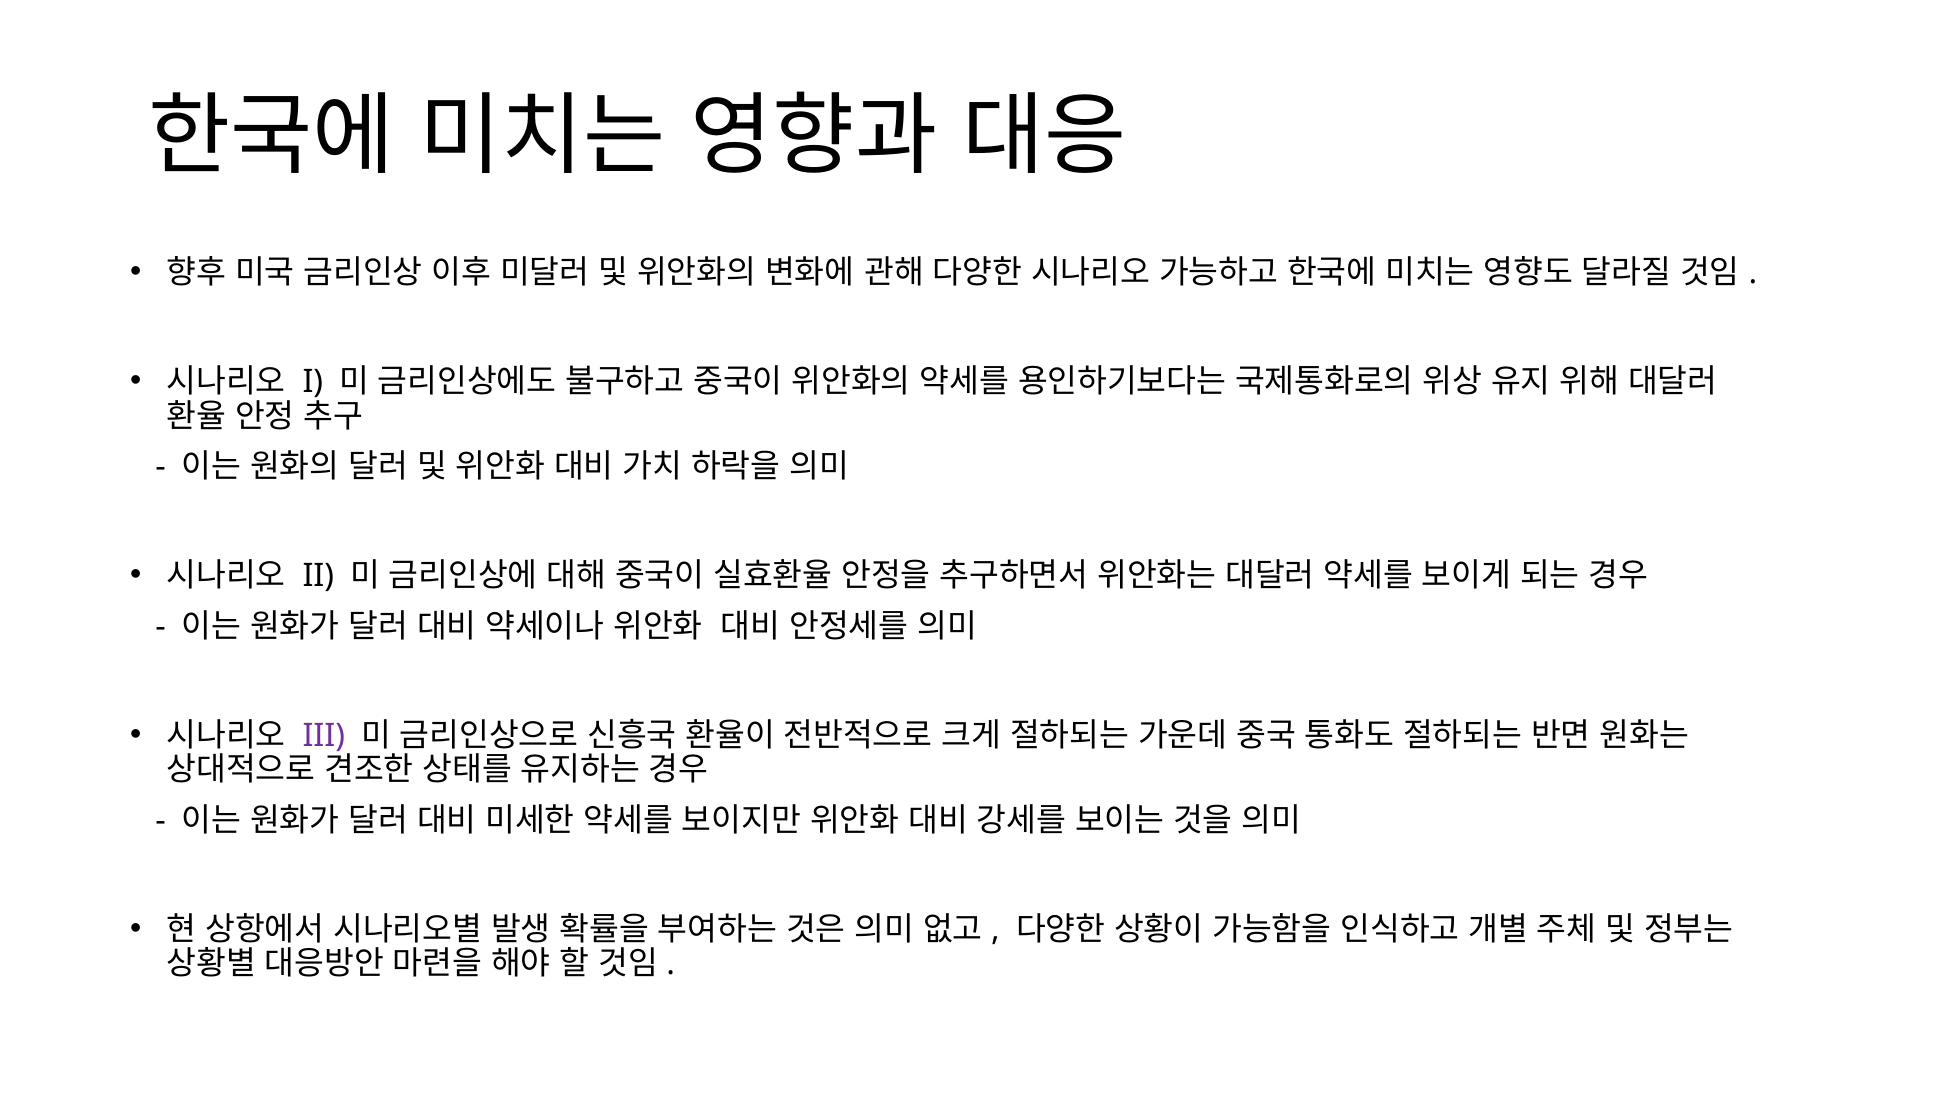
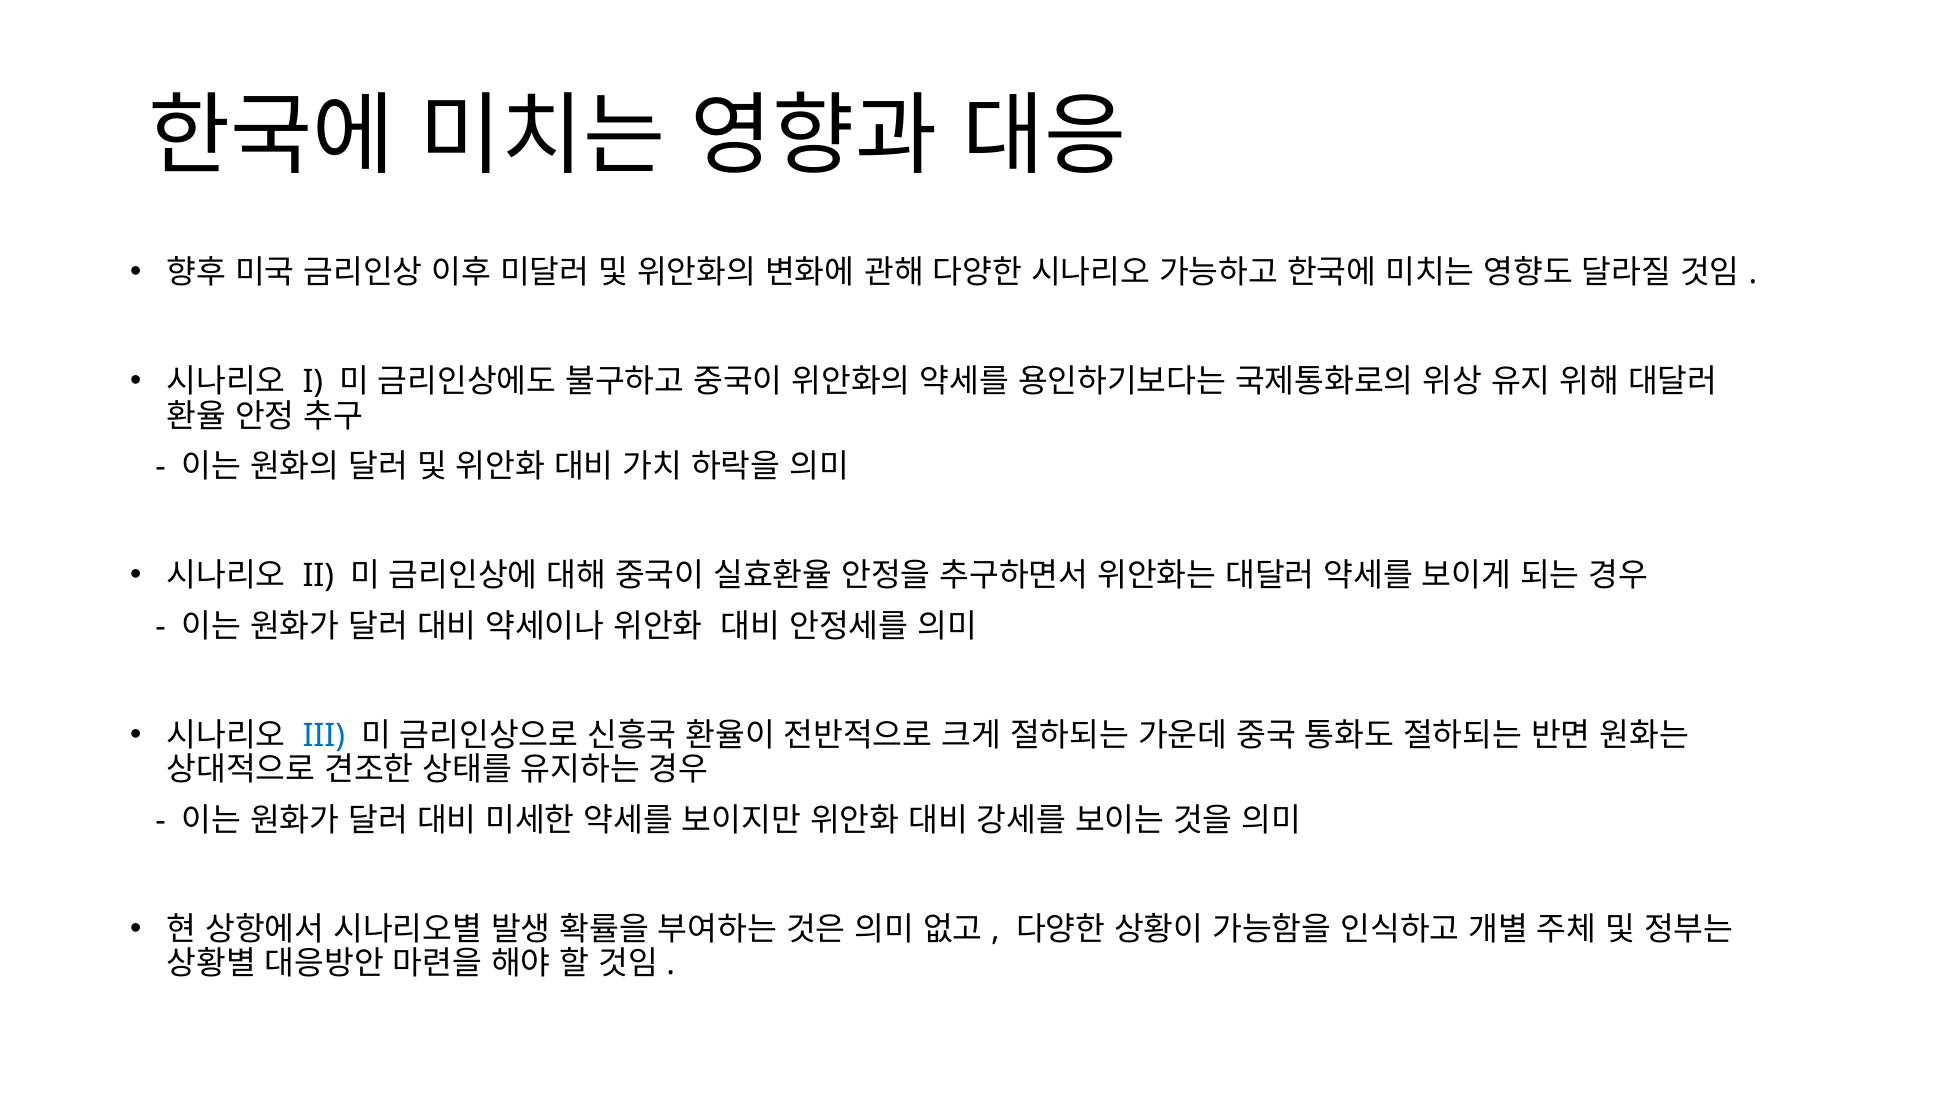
III colour: purple -> blue (324, 736)
